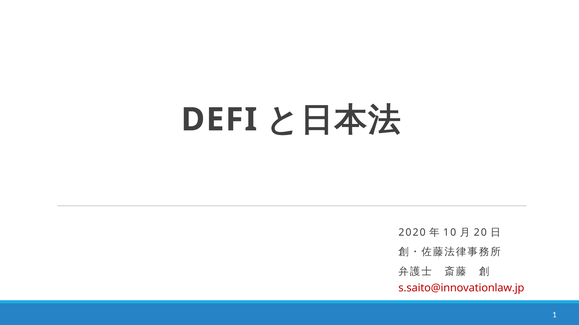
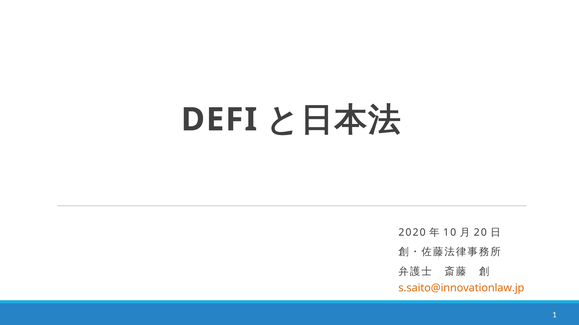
s.saito@innovationlaw.jp colour: red -> orange (461, 289)
